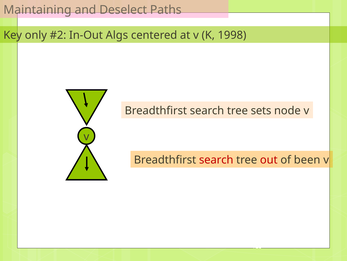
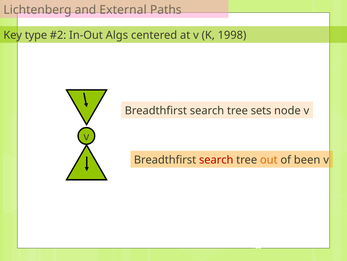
Maintaining: Maintaining -> Lichtenberg (37, 10)
Deselect: Deselect -> External (123, 10)
only: only -> type (36, 35)
out colour: red -> orange (269, 160)
